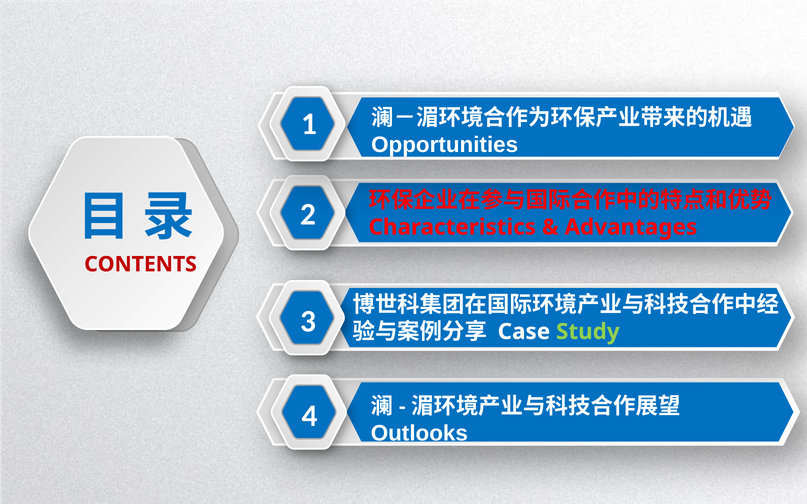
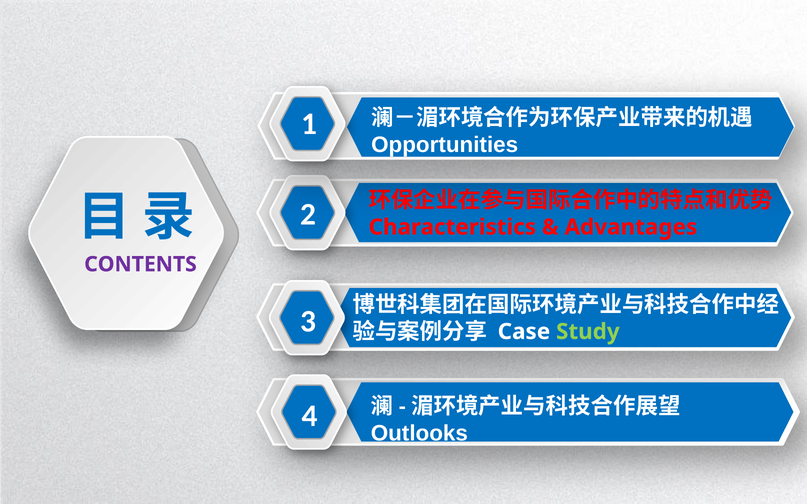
CONTENTS colour: red -> purple (140, 264)
